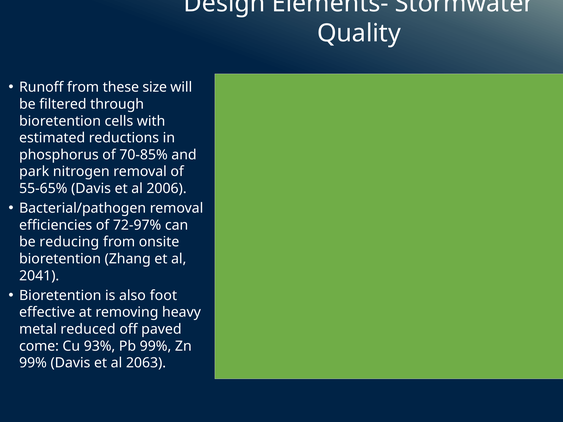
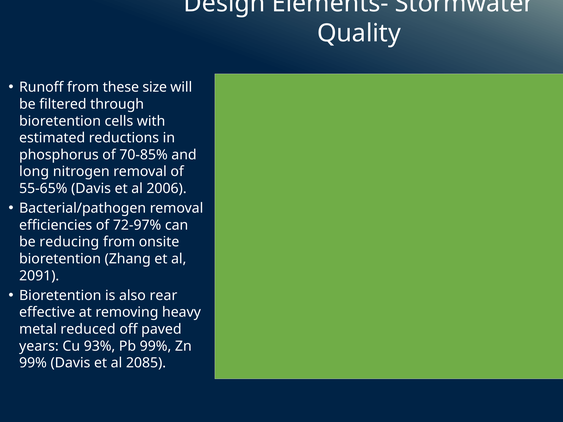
park: park -> long (34, 172)
2041: 2041 -> 2091 (39, 276)
foot: foot -> rear (163, 296)
come: come -> years (39, 346)
2063: 2063 -> 2085 (146, 363)
